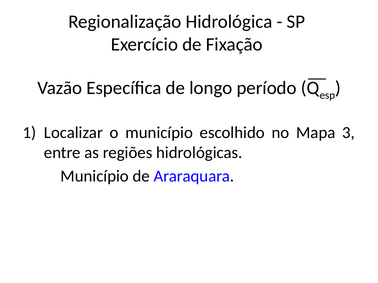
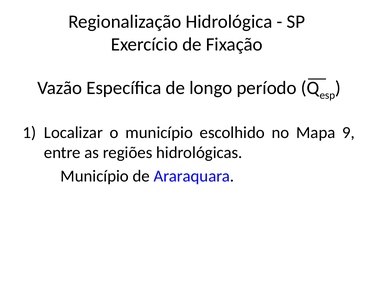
3: 3 -> 9 (349, 133)
